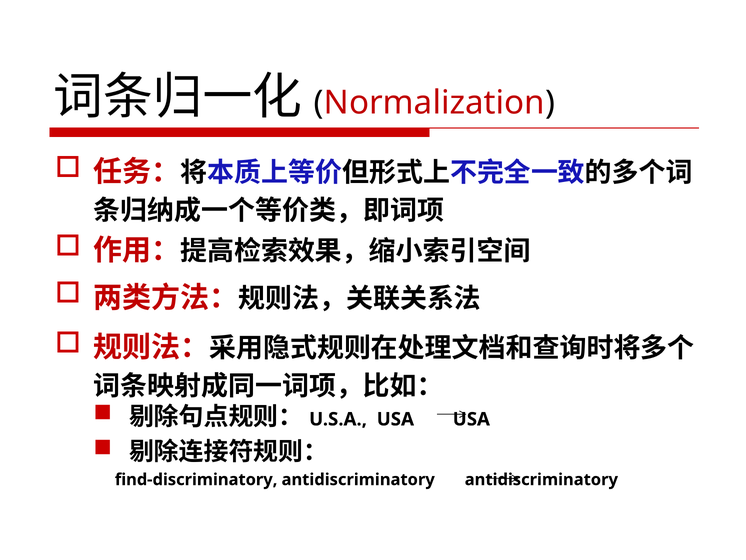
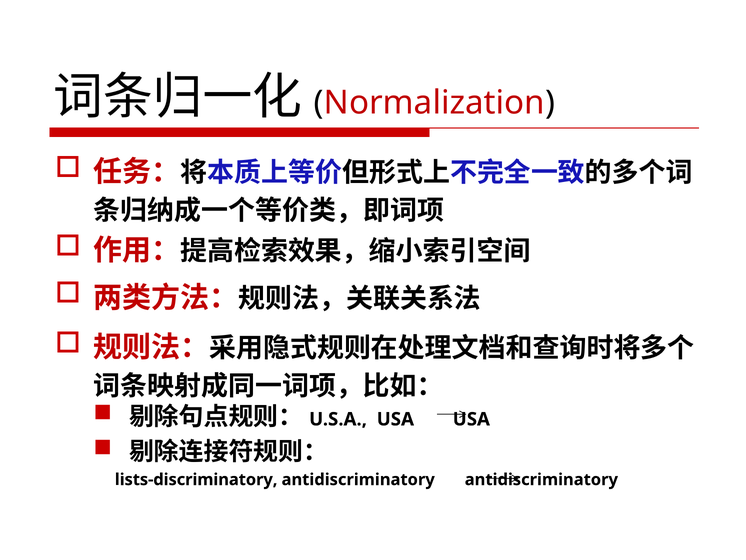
find-discriminatory: find-discriminatory -> lists-discriminatory (196, 479)
